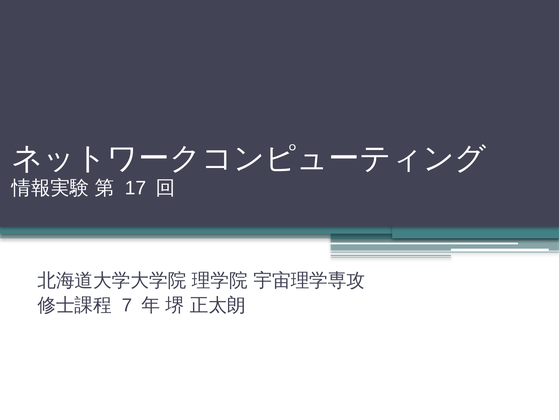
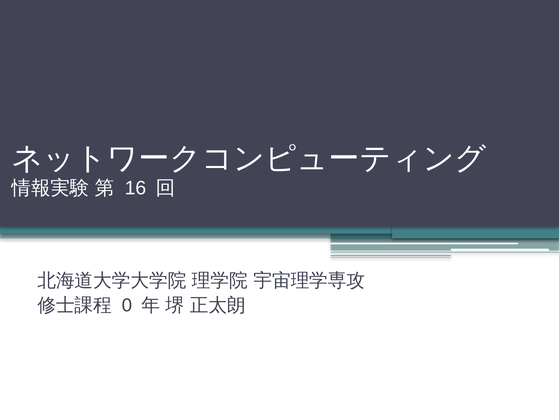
17: 17 -> 16 (136, 188)
7: 7 -> 0 (127, 305)
